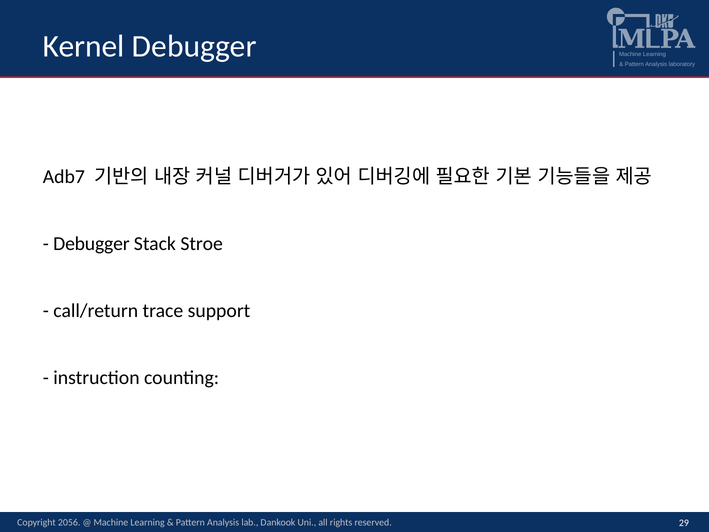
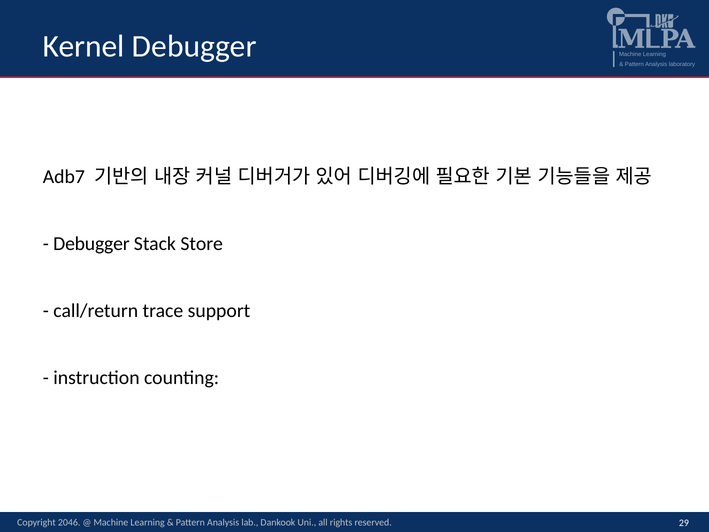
Stroe: Stroe -> Store (202, 243)
2056: 2056 -> 2046 (69, 522)
